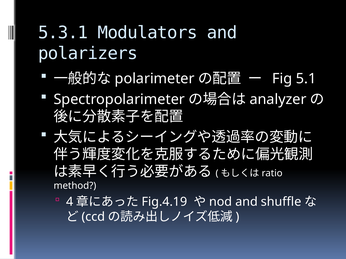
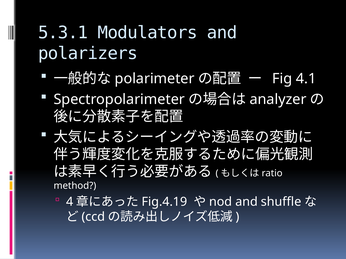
5.1: 5.1 -> 4.1 (306, 79)
